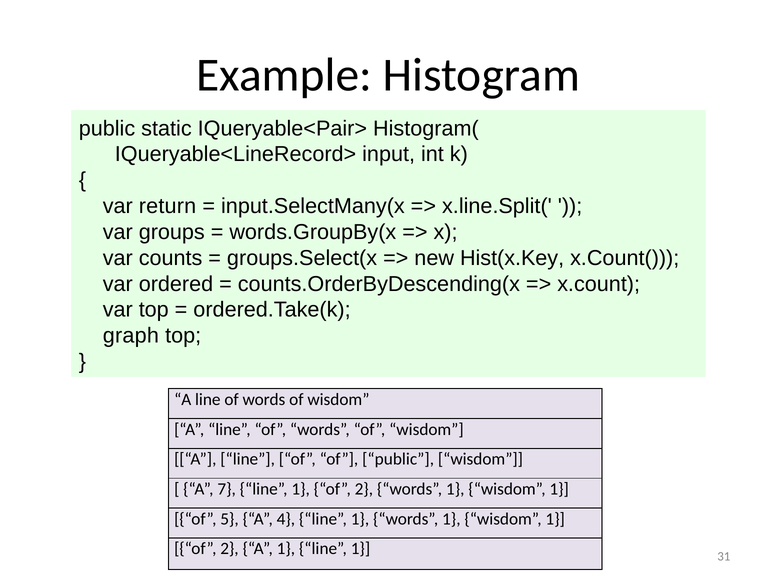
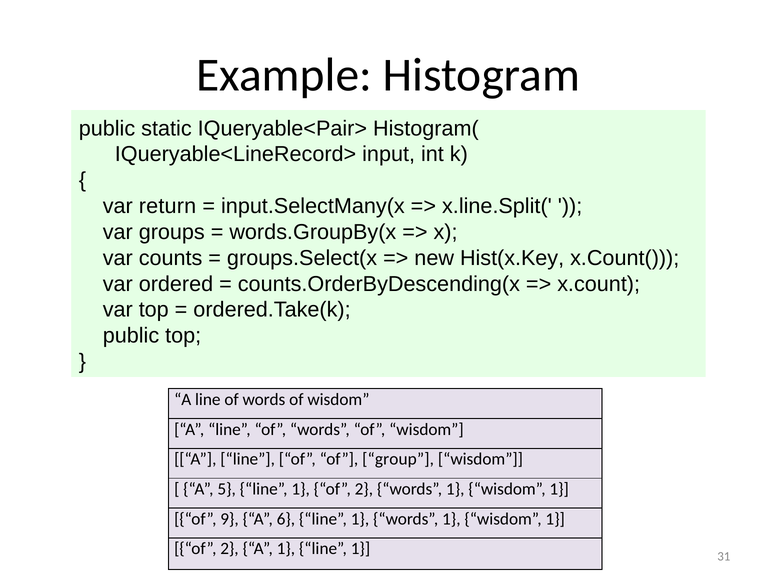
graph: graph -> public (131, 336)
of public: public -> group (398, 459)
7: 7 -> 5 (227, 489)
5: 5 -> 9 (229, 519)
4: 4 -> 6 (286, 519)
